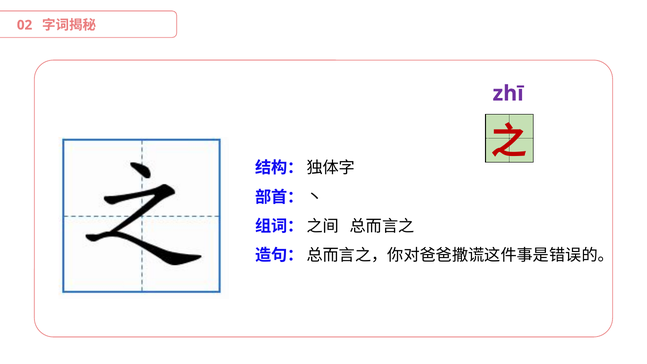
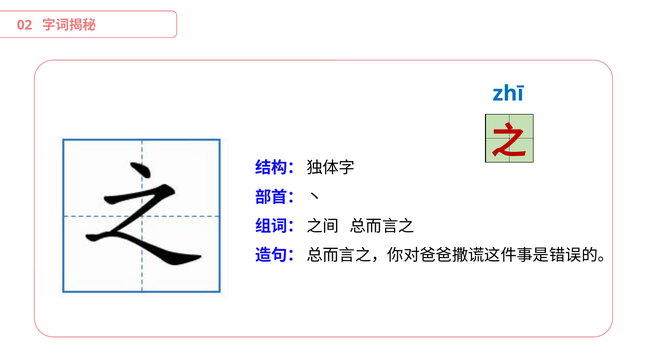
zhī colour: purple -> blue (508, 93)
